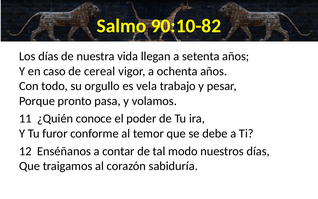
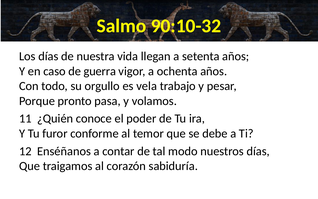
90:10-82: 90:10-82 -> 90:10-32 (186, 26)
cereal: cereal -> guerra (100, 71)
